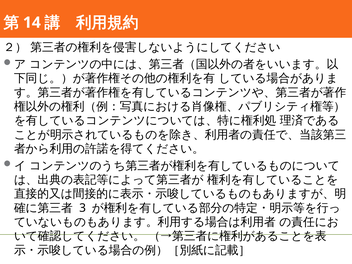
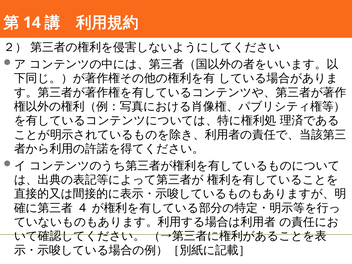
3: 3 -> 4 (83, 208)
